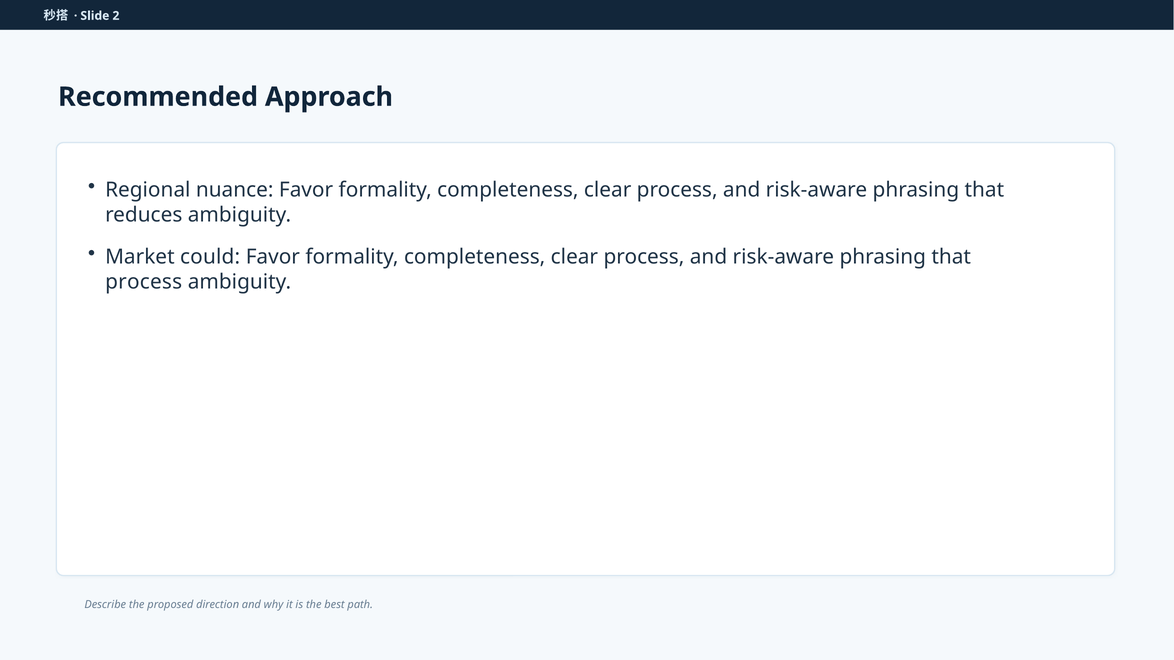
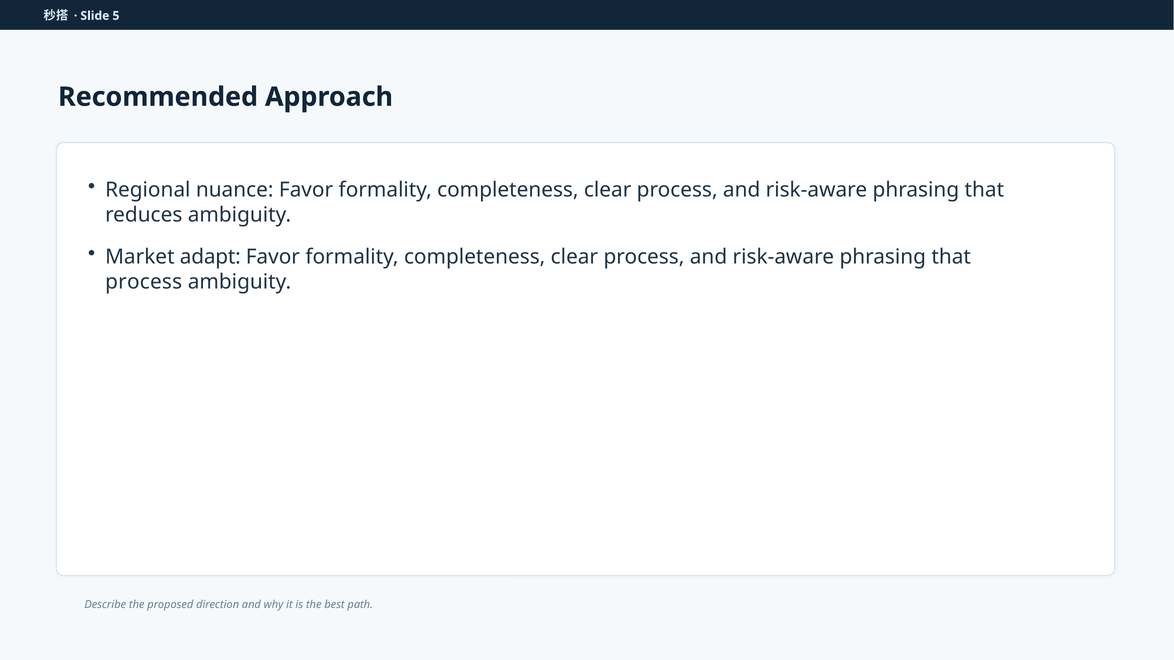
2: 2 -> 5 (116, 16)
could: could -> adapt (210, 257)
